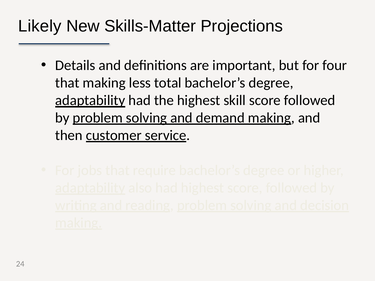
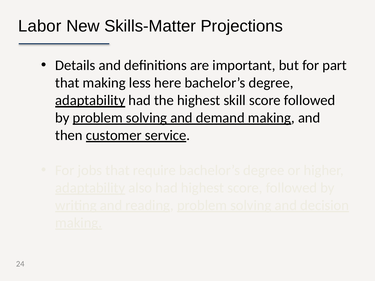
Likely: Likely -> Labor (40, 26)
four: four -> part (335, 65)
total: total -> here (168, 83)
